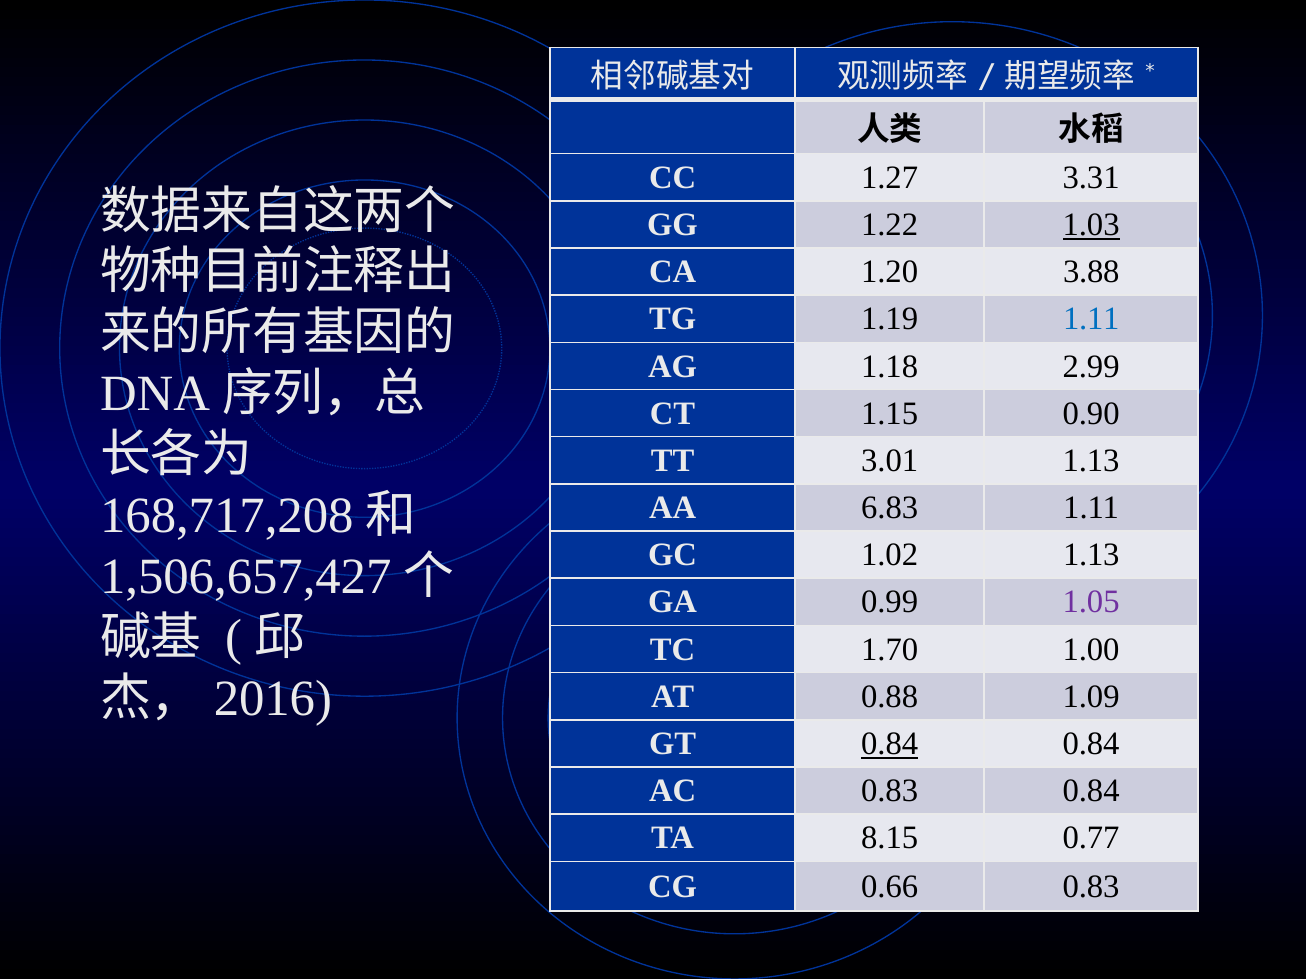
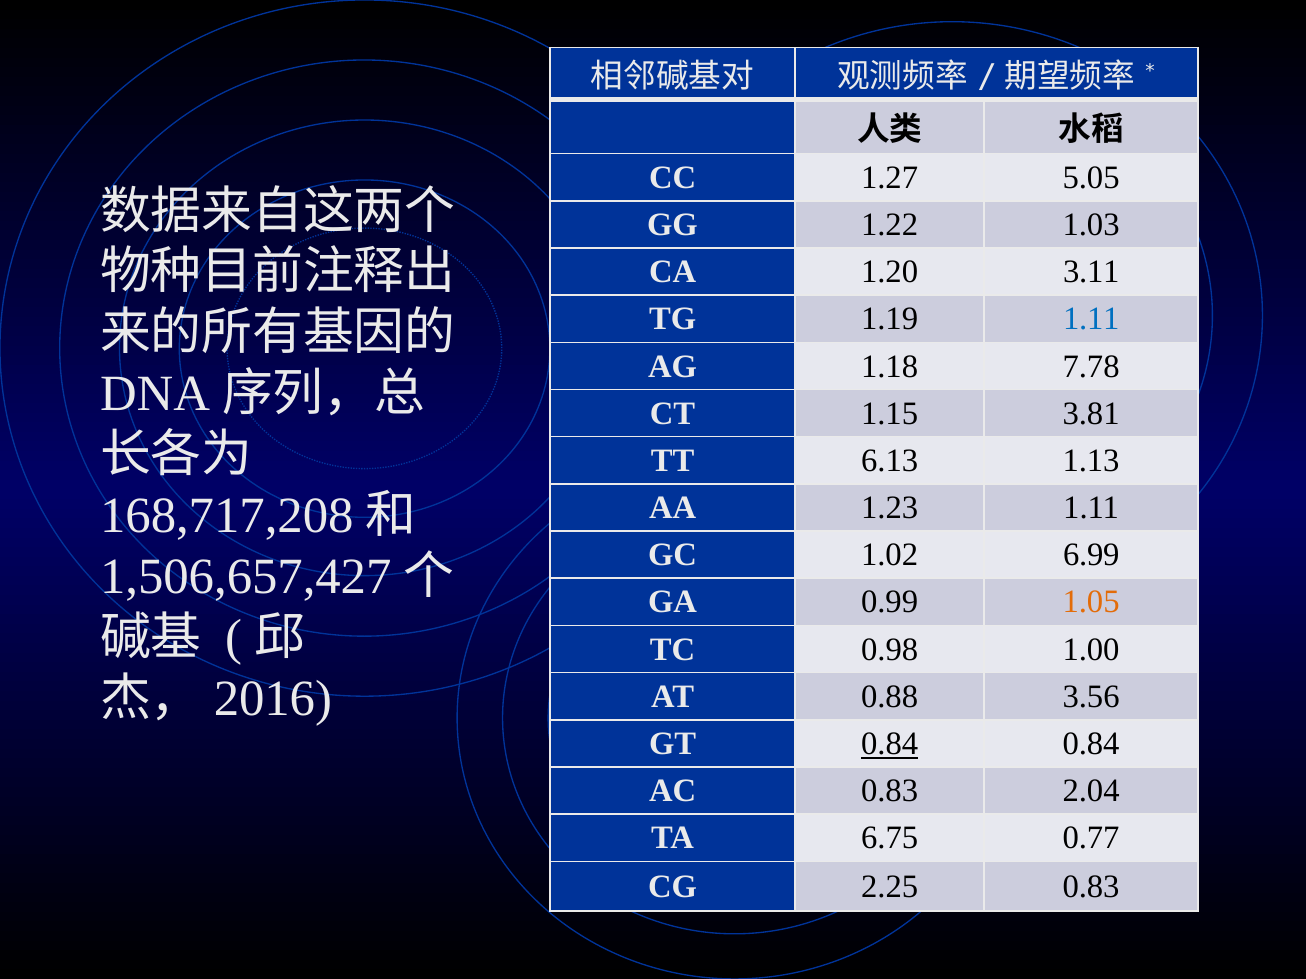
3.31: 3.31 -> 5.05 (1091, 178)
1.03 underline: present -> none (1091, 225)
3.88: 3.88 -> 3.11 (1091, 272)
2.99: 2.99 -> 7.78 (1091, 366)
0.90: 0.90 -> 3.81 (1091, 414)
3.01: 3.01 -> 6.13 (890, 461)
6.83: 6.83 -> 1.23 (890, 508)
1.02 1.13: 1.13 -> 6.99 (1091, 555)
1.05 colour: purple -> orange (1091, 602)
1.70: 1.70 -> 0.98 (890, 650)
1.09: 1.09 -> 3.56 (1091, 697)
0.83 0.84: 0.84 -> 2.04 (1091, 791)
8.15: 8.15 -> 6.75 (890, 838)
0.66: 0.66 -> 2.25 (890, 887)
